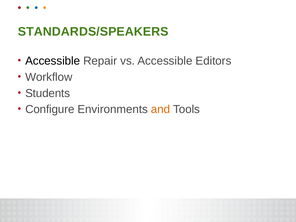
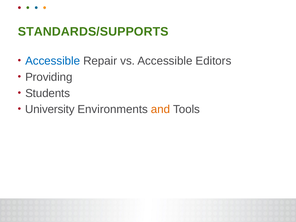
STANDARDS/SPEAKERS: STANDARDS/SPEAKERS -> STANDARDS/SUPPORTS (93, 32)
Accessible colour: black -> blue (53, 61)
Workflow: Workflow -> Providing (49, 77)
Configure: Configure -> University (50, 109)
